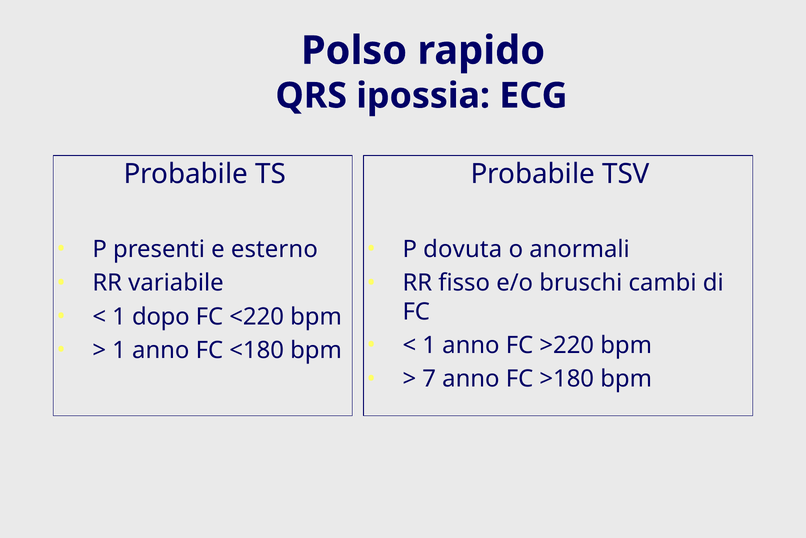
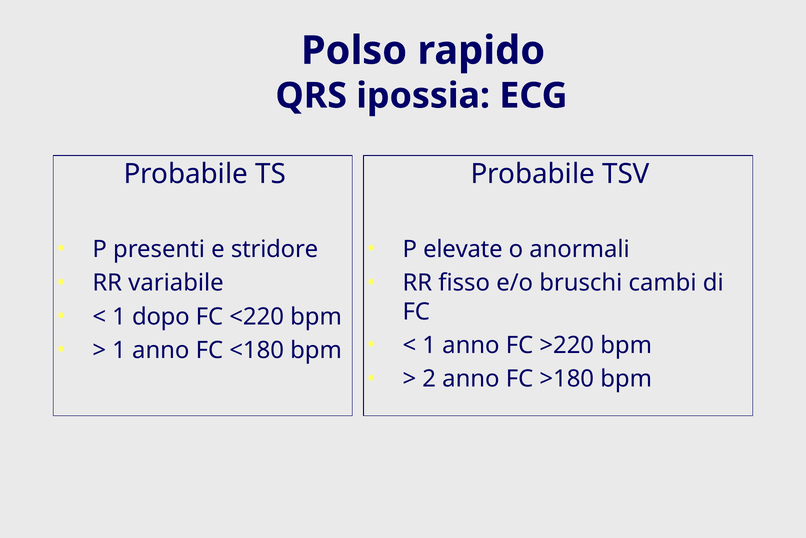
esterno: esterno -> stridore (275, 249)
dovuta: dovuta -> elevate (463, 249)
7: 7 -> 2 (429, 379)
